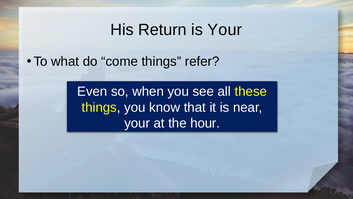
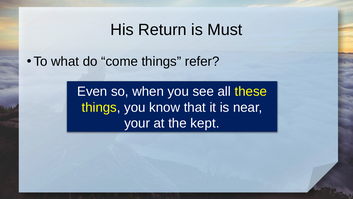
is Your: Your -> Must (225, 30)
hour: hour -> kept (205, 123)
